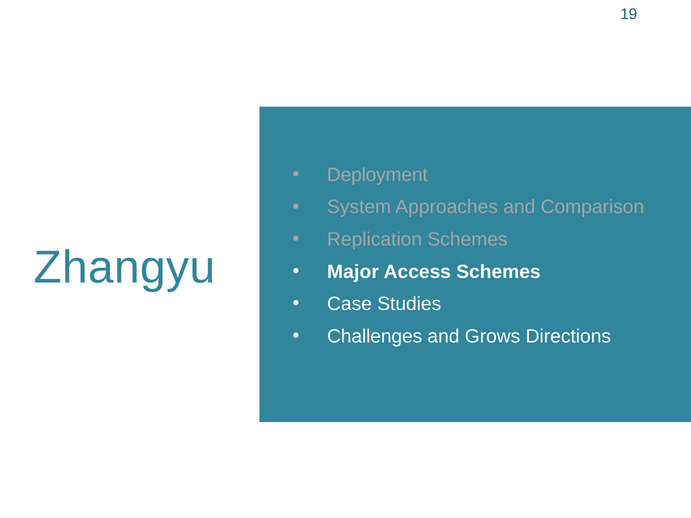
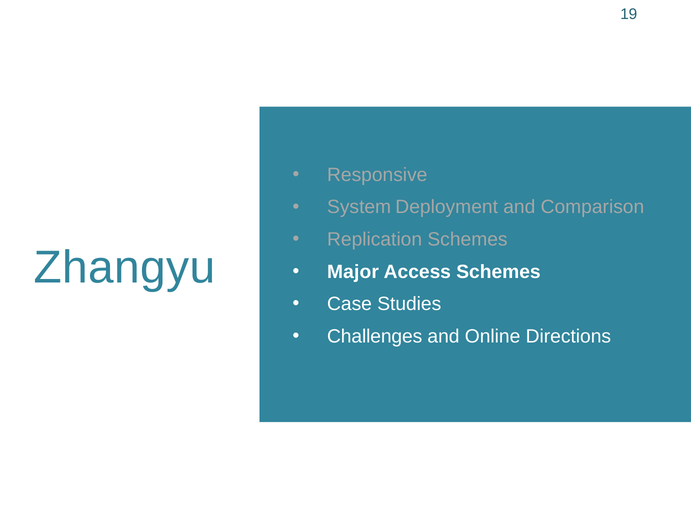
Deployment: Deployment -> Responsive (377, 175)
Approaches: Approaches -> Deployment (447, 207)
Grows: Grows -> Online (493, 336)
